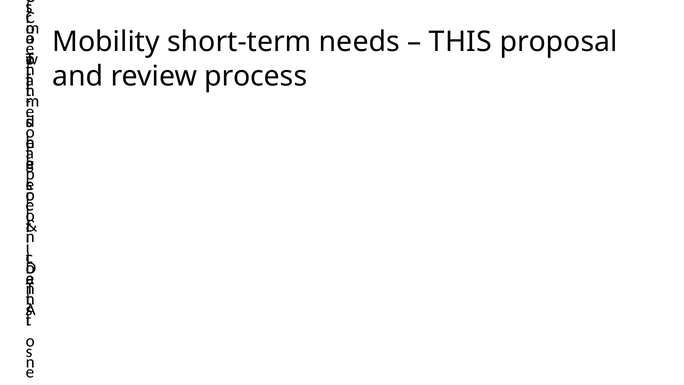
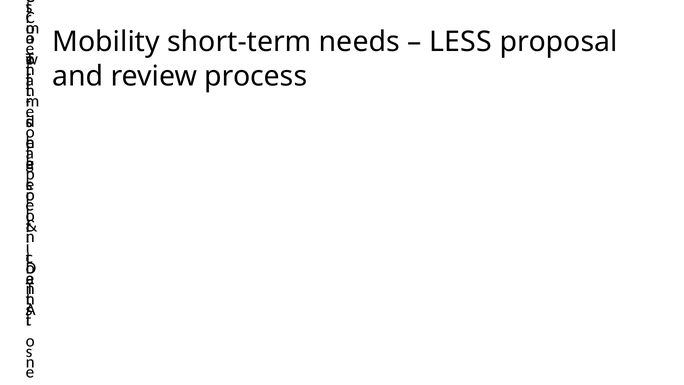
THIS: THIS -> LESS (460, 42)
